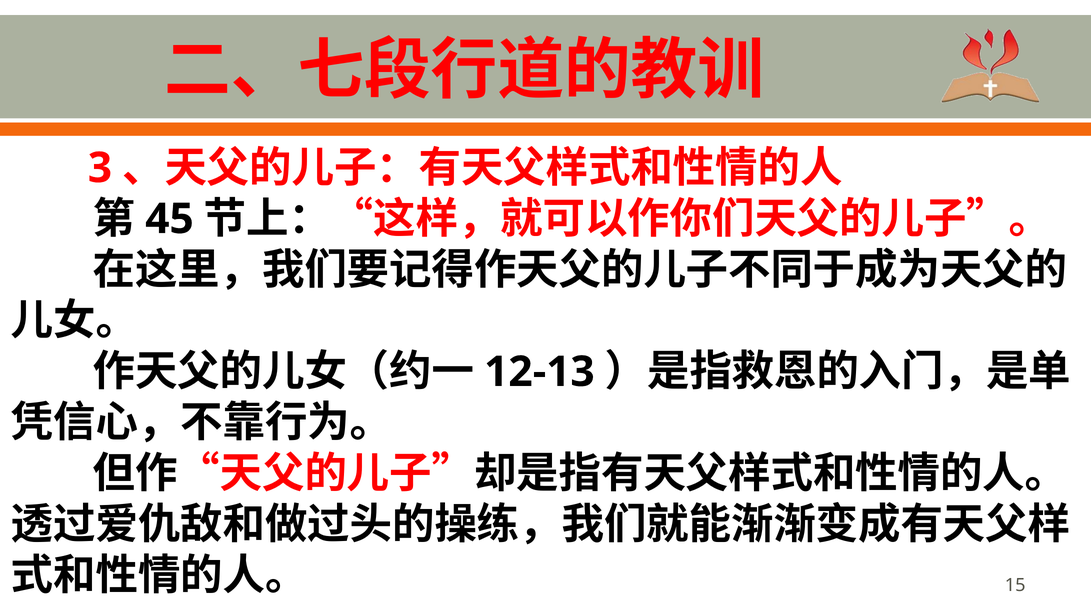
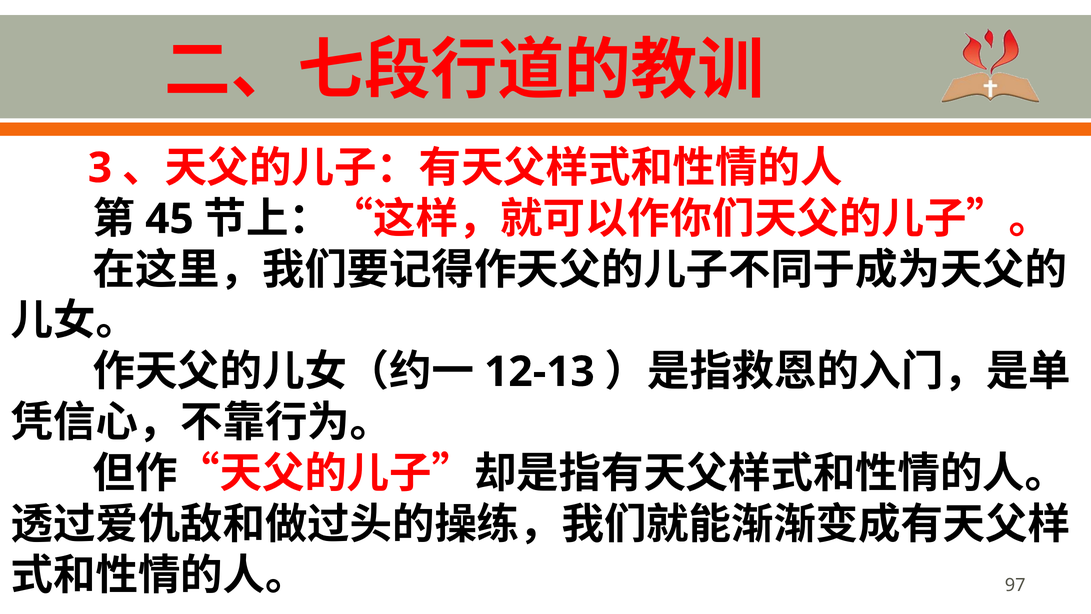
15: 15 -> 97 (1015, 585)
